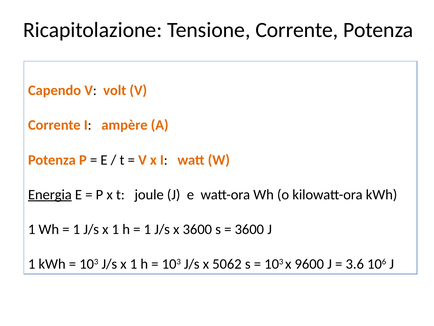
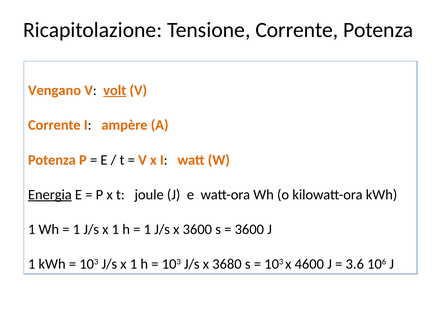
Capendo: Capendo -> Vengano (55, 90)
volt underline: none -> present (115, 90)
5062: 5062 -> 3680 (227, 264)
9600: 9600 -> 4600 (309, 264)
